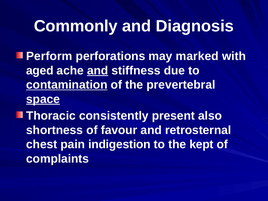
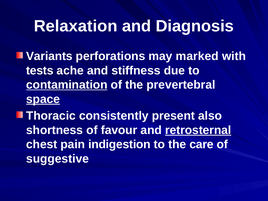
Commonly: Commonly -> Relaxation (76, 26)
Perform: Perform -> Variants (49, 56)
aged: aged -> tests (40, 71)
and underline: present -> none (98, 71)
retrosternal underline: none -> present (198, 130)
kept: kept -> care (201, 144)
complaints: complaints -> suggestive (58, 159)
